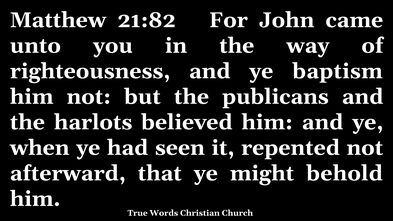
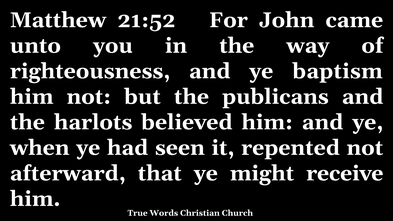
21:82: 21:82 -> 21:52 (146, 20)
behold: behold -> receive (345, 173)
